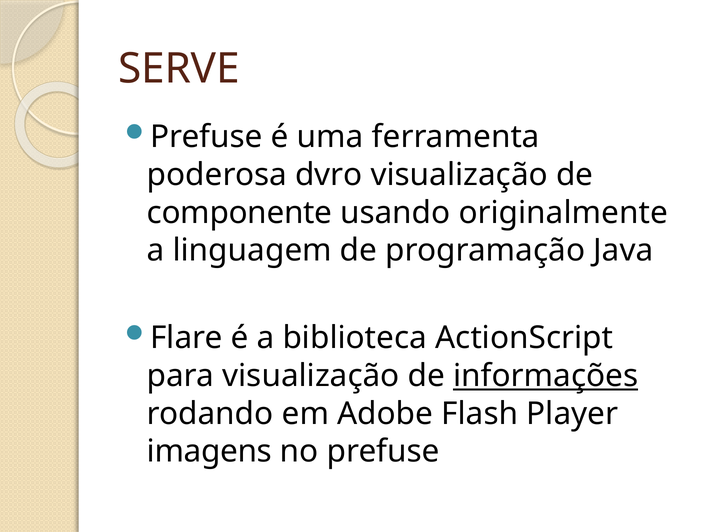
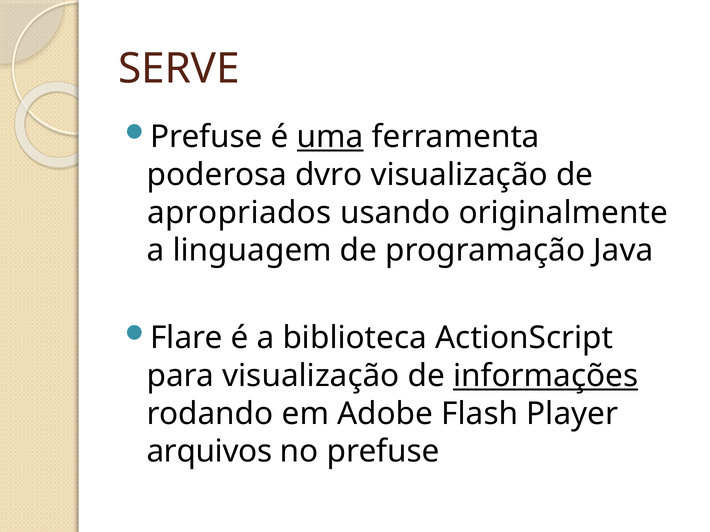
uma underline: none -> present (330, 137)
componente: componente -> apropriados (239, 213)
imagens: imagens -> arquivos (209, 452)
